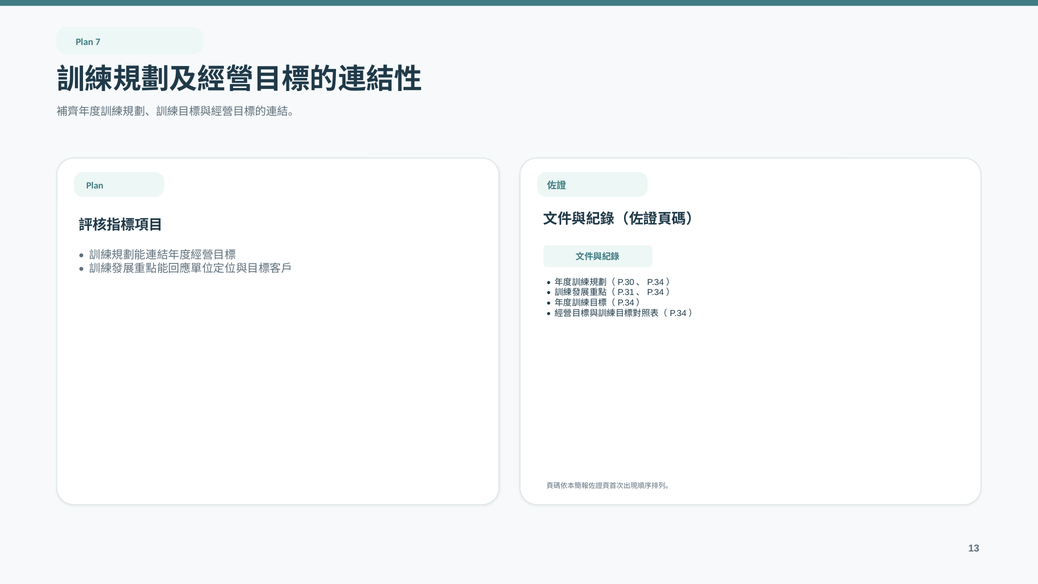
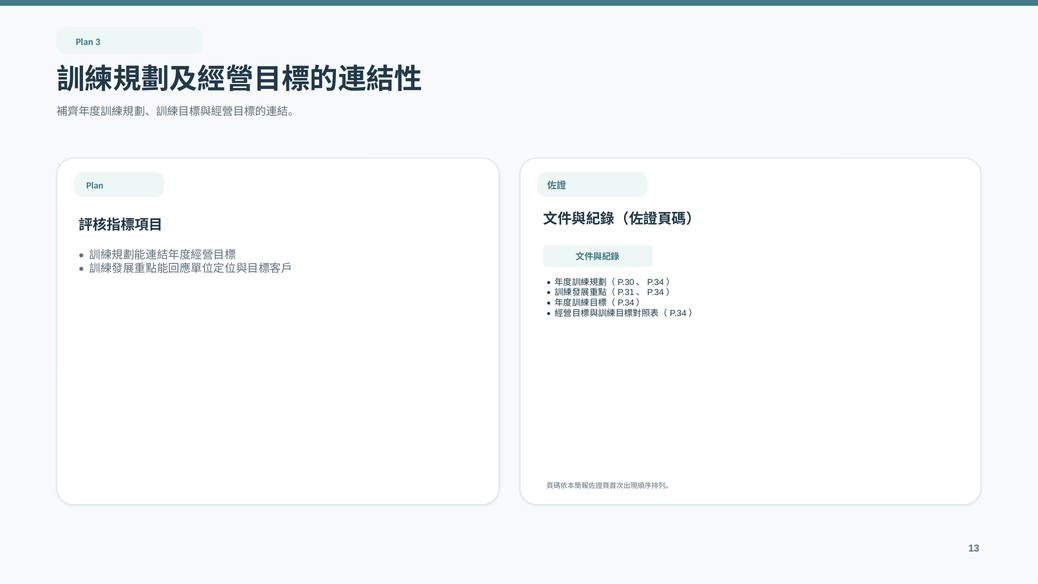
7: 7 -> 3 (98, 42)
